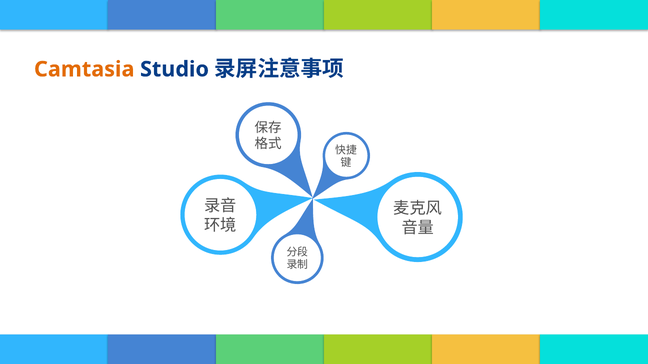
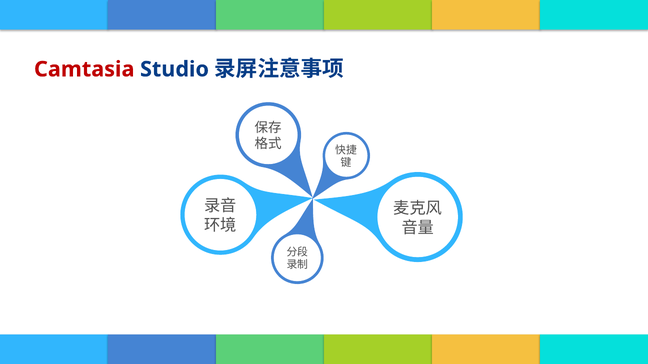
Camtasia colour: orange -> red (84, 69)
